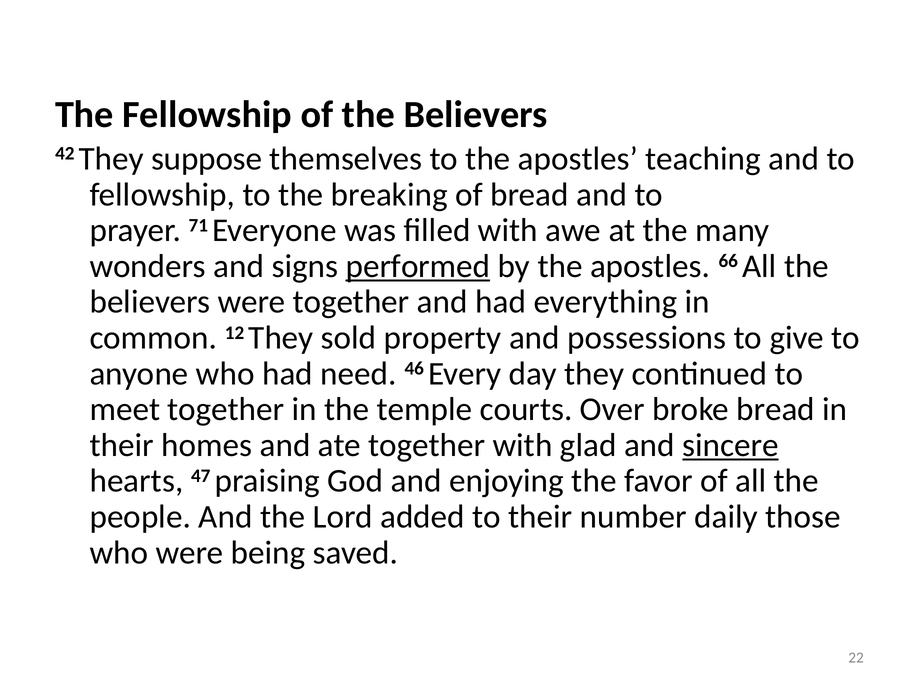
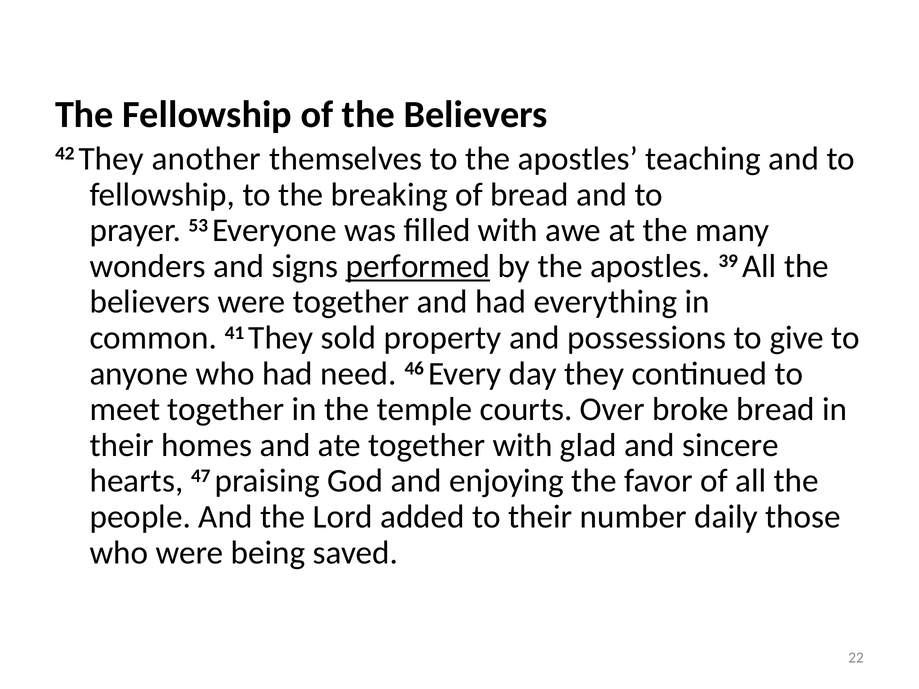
suppose: suppose -> another (206, 159)
71: 71 -> 53 (198, 225)
66: 66 -> 39 (728, 261)
12: 12 -> 41 (235, 333)
sincere underline: present -> none (730, 445)
